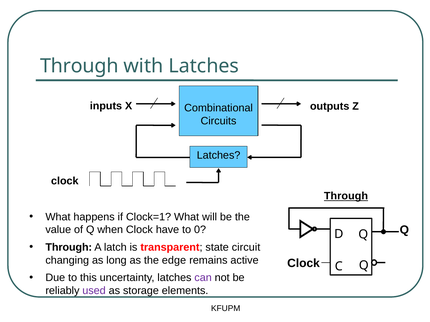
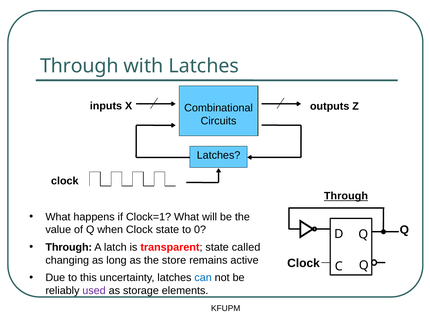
Clock have: have -> state (167, 230)
circuit: circuit -> called (246, 248)
edge: edge -> store (174, 261)
can colour: purple -> blue (203, 278)
